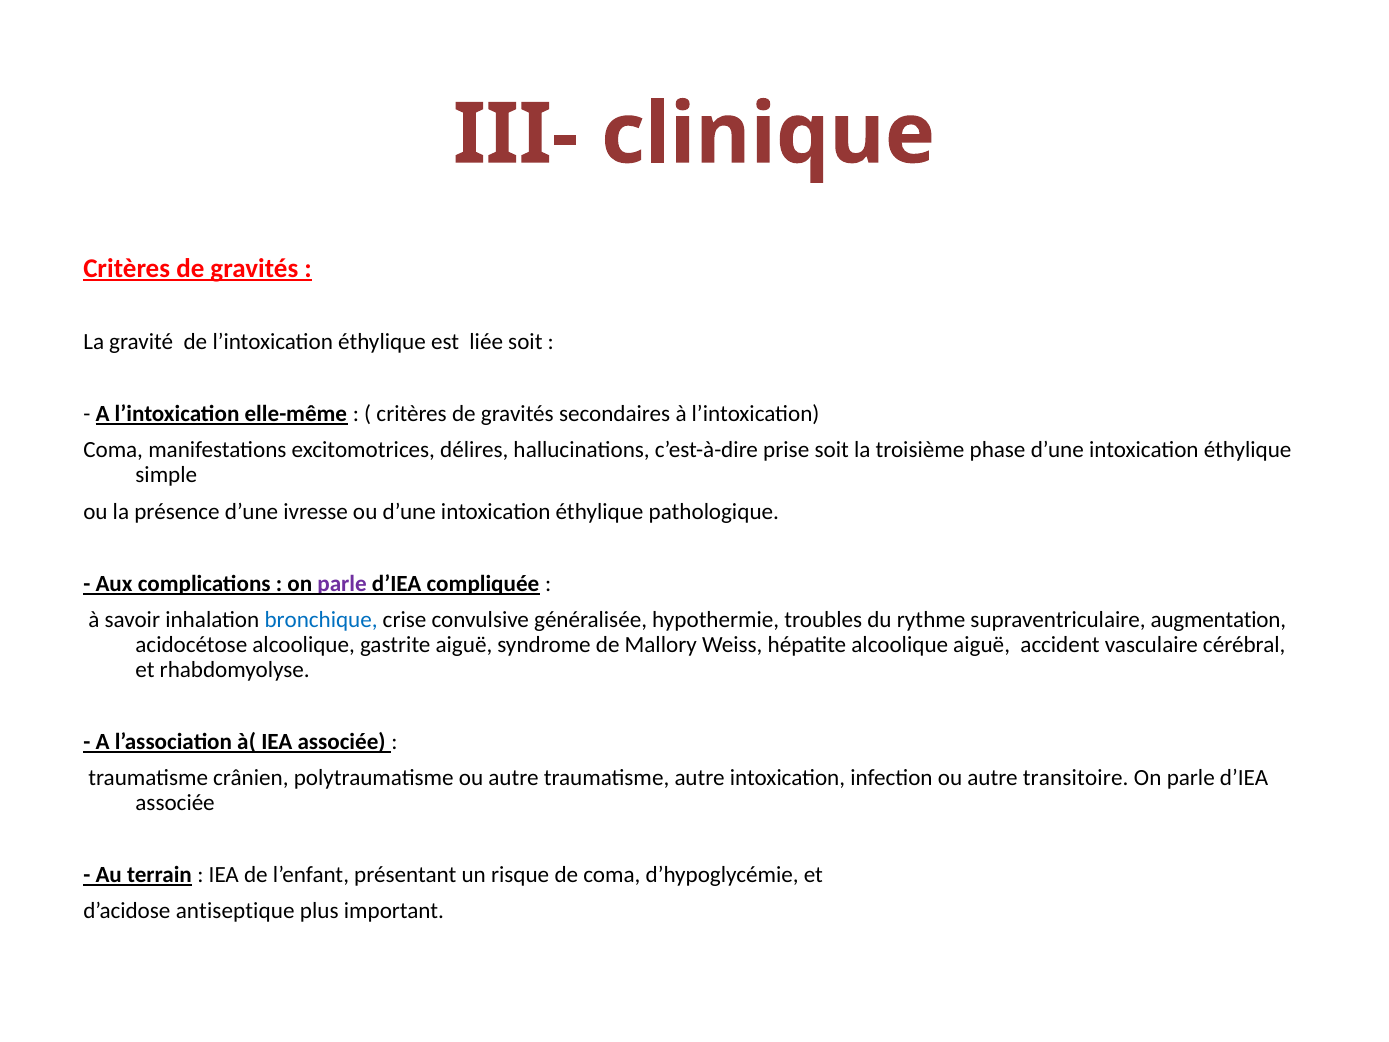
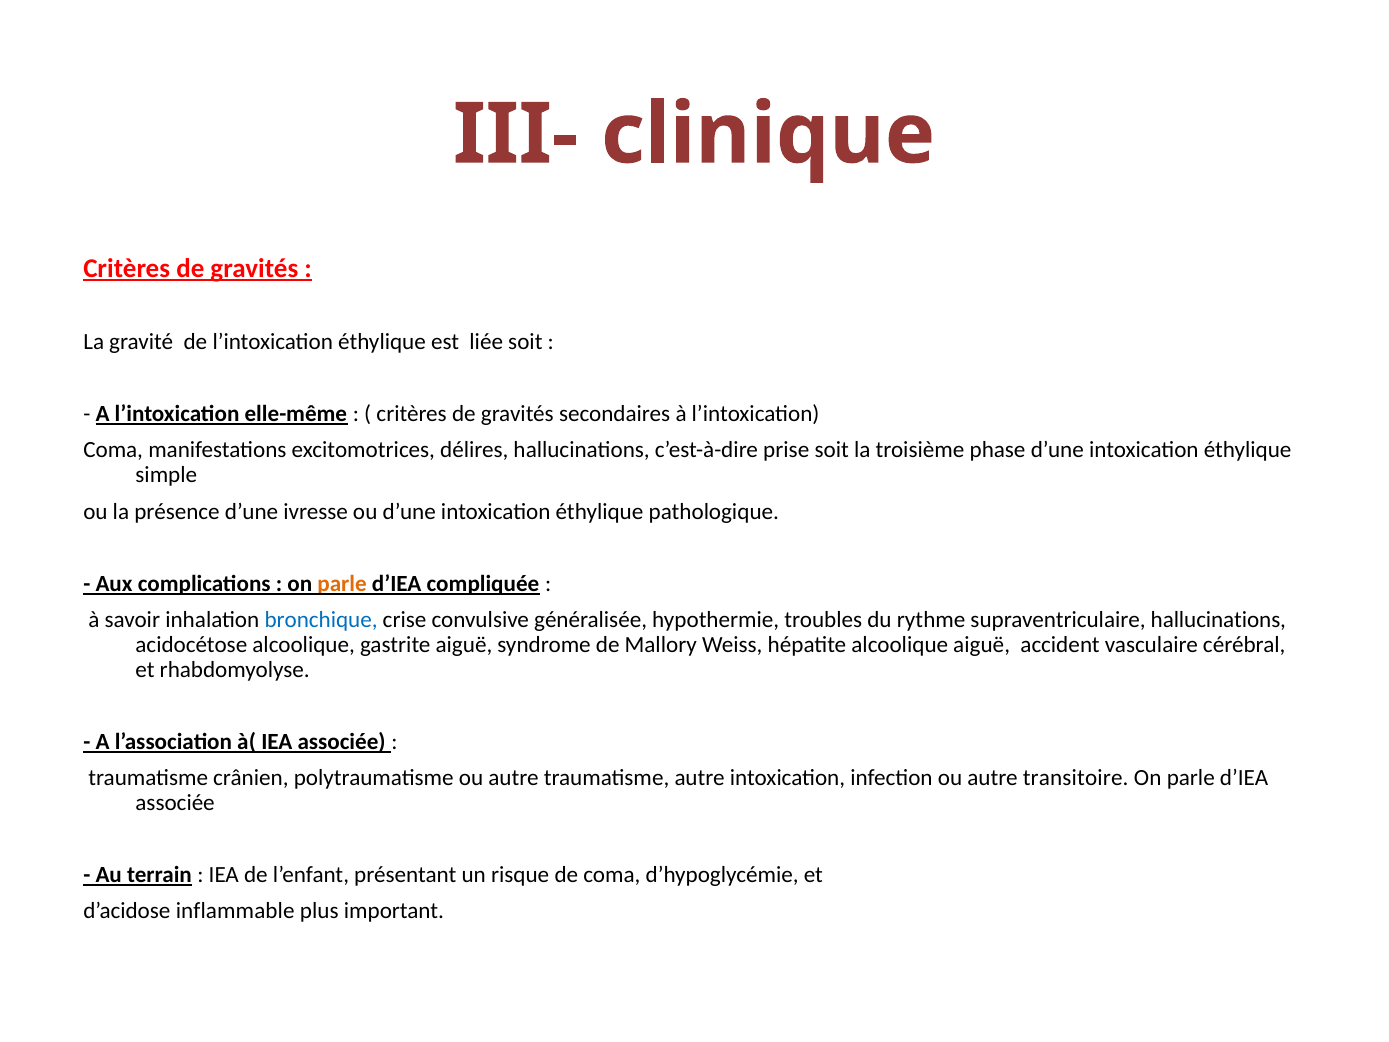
parle colour: purple -> orange (342, 583)
supraventriculaire augmentation: augmentation -> hallucinations (1218, 620)
antiseptique: antiseptique -> inflammable (235, 911)
